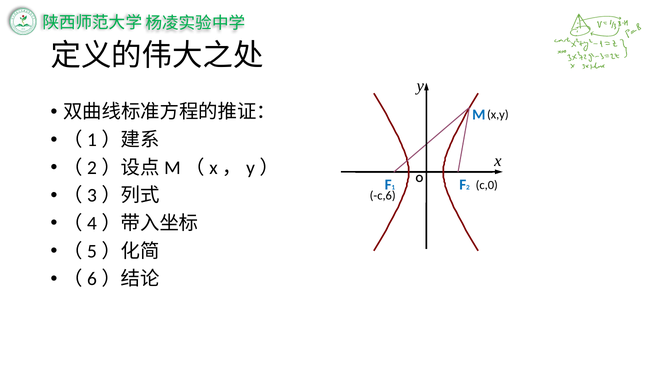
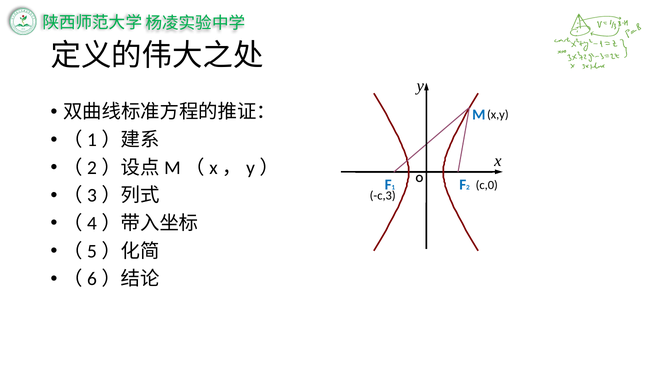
c,6: c,6 -> c,3 (383, 196)
